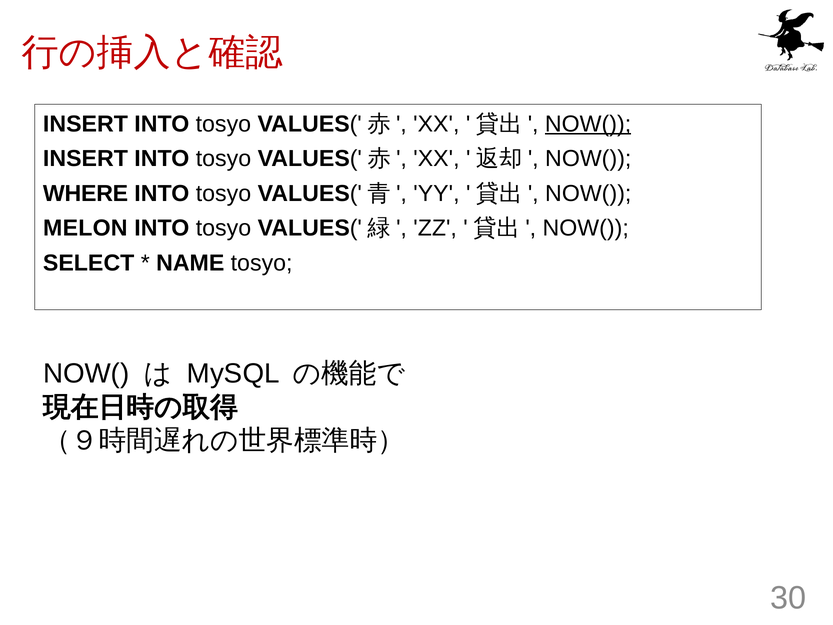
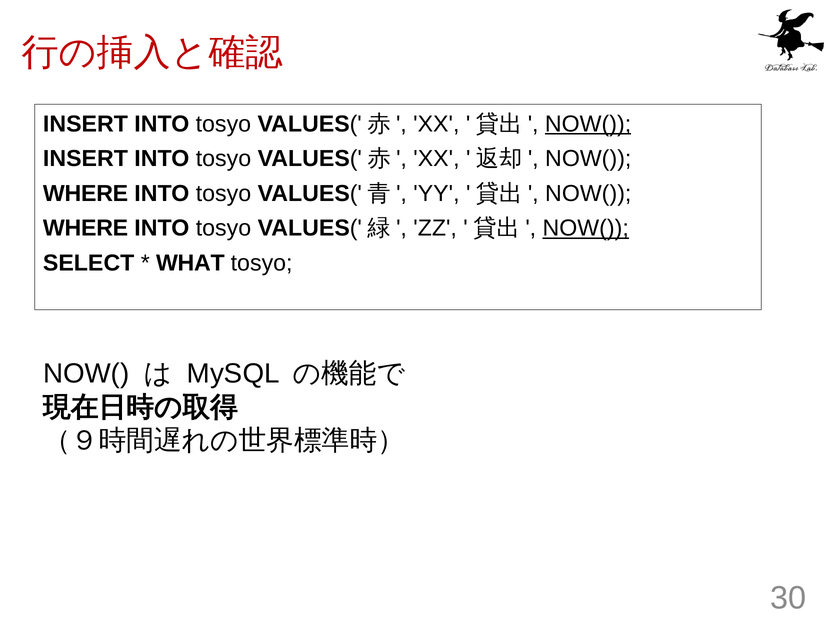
MELON: MELON -> WHERE (86, 228)
NOW( underline: none -> present (586, 228)
NAME: NAME -> WHAT (190, 263)
